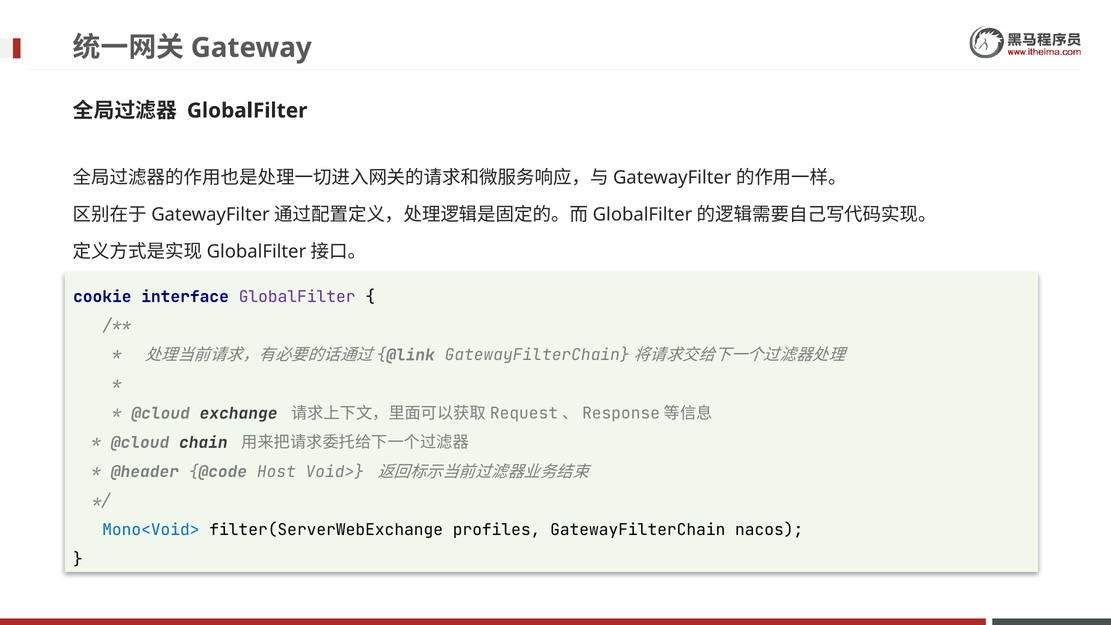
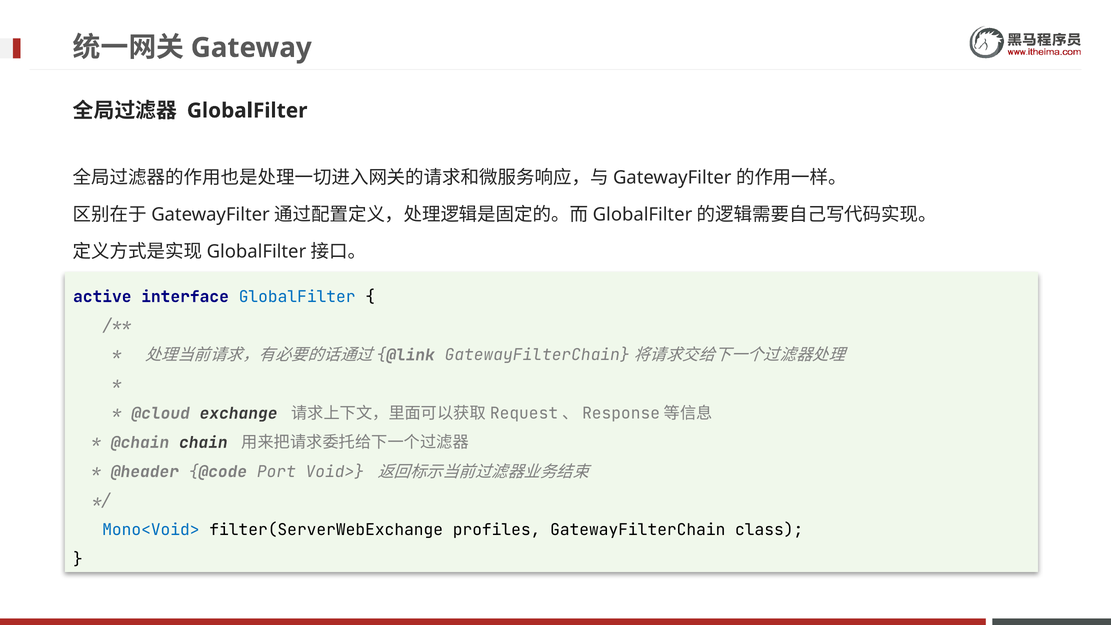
cookie: cookie -> active (102, 297)
GlobalFilter colour: purple -> blue (297, 297)
@cloud: @cloud -> @chain (140, 442)
Host<Void>: Host<Void> -> Port<Void> (310, 472)
nacos: nacos -> class (769, 530)
